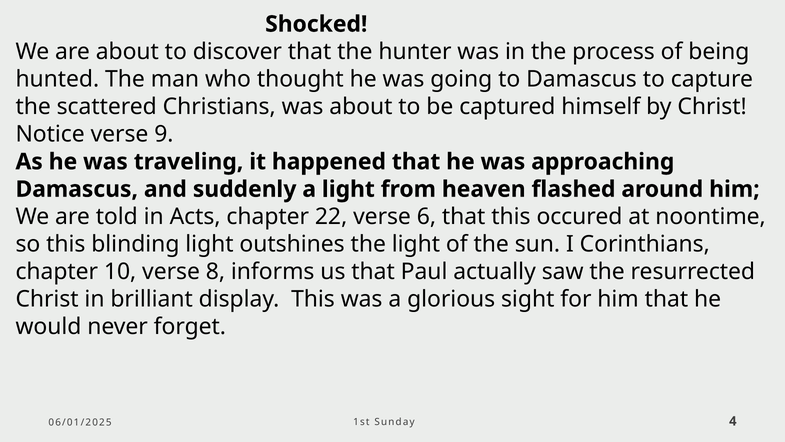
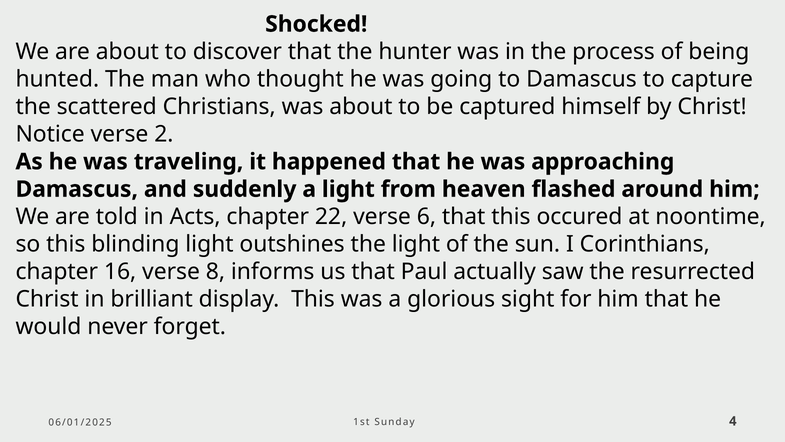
9: 9 -> 2 (164, 134)
10: 10 -> 16 (120, 272)
